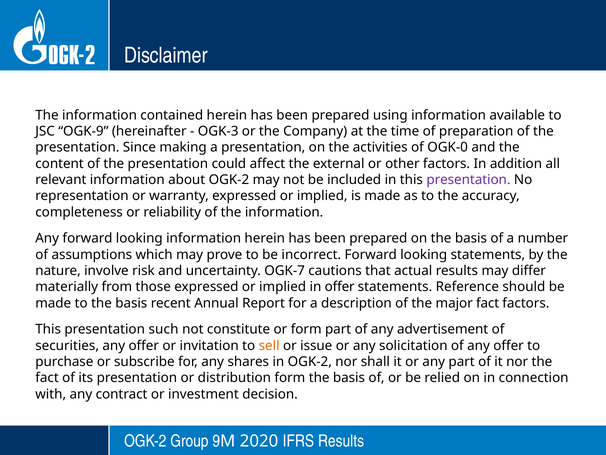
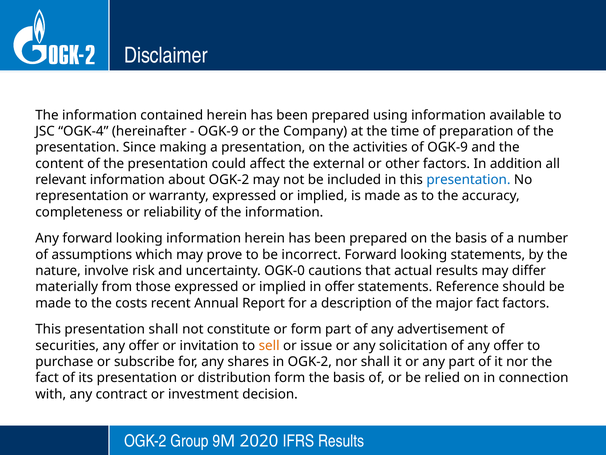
OGK-9: OGK-9 -> OGK-4 (83, 131)
OGK-3: OGK-3 -> OGK-9 (218, 131)
of OGK-0: OGK-0 -> OGK-9 (448, 147)
presentation colour: purple -> blue (468, 180)
OGK-7: OGK-7 -> OGK-0 (285, 271)
to the basis: basis -> costs (131, 303)
presentation such: such -> shall (163, 329)
